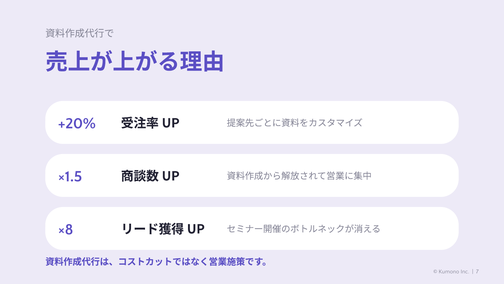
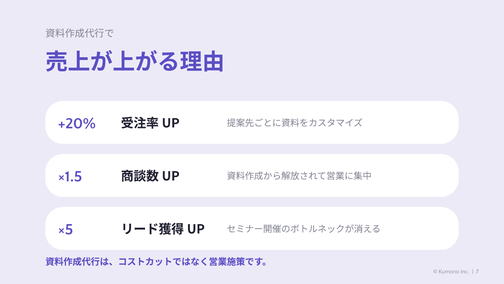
×8: ×8 -> ×5 (66, 229)
